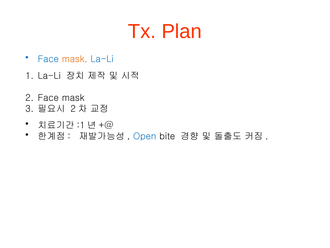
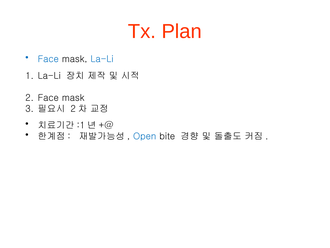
mask colour: orange -> black (75, 59)
